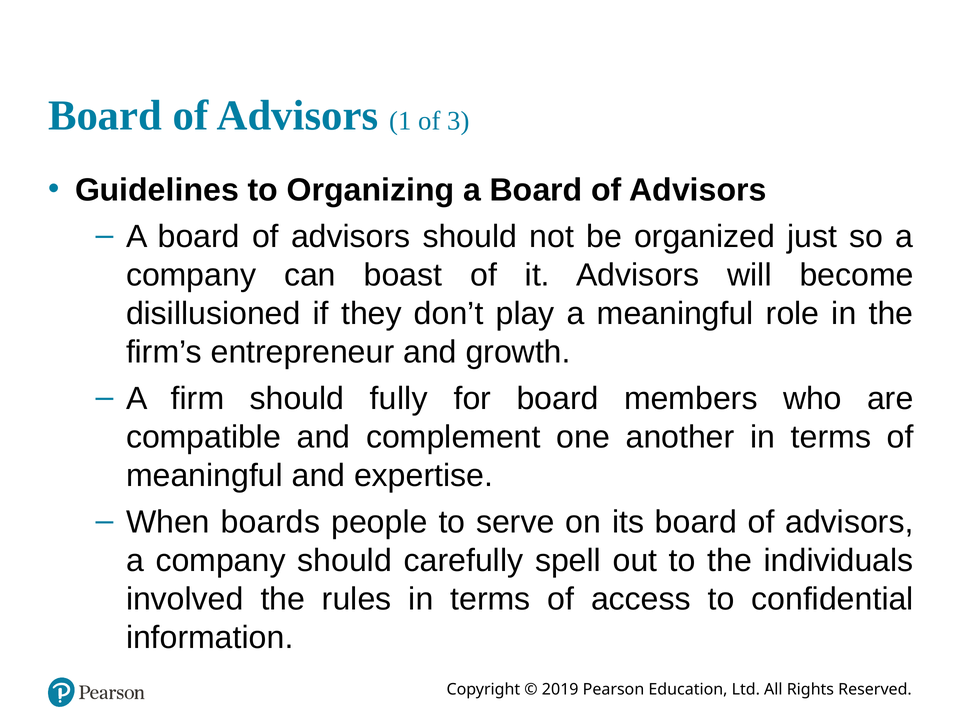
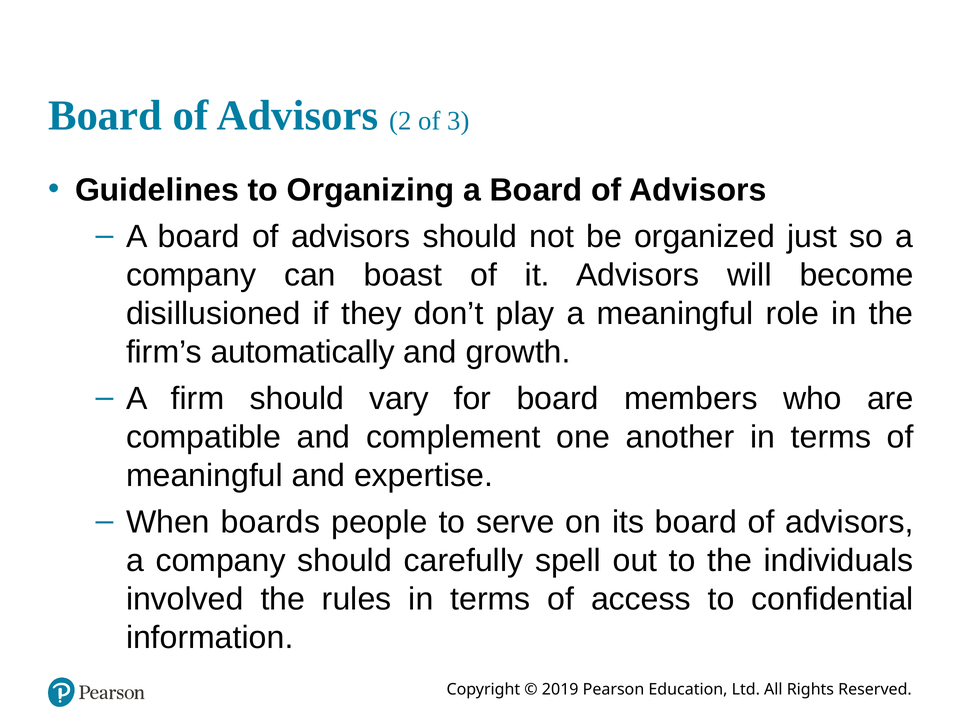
1: 1 -> 2 (400, 121)
entrepreneur: entrepreneur -> automatically (303, 352)
fully: fully -> vary (399, 398)
